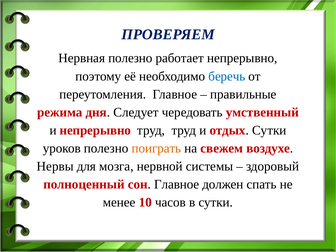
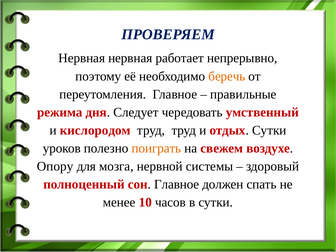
Нервная полезно: полезно -> нервная (130, 58)
беречь colour: blue -> orange (227, 76)
и непрерывно: непрерывно -> кислородом (95, 130)
Нервы: Нервы -> Опору (55, 166)
